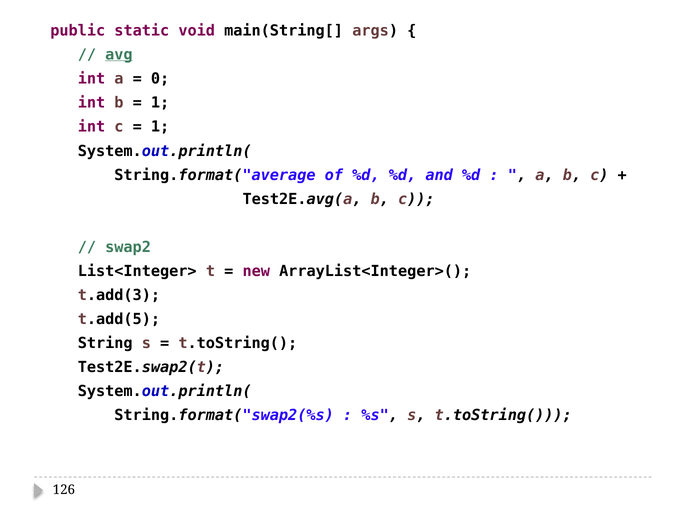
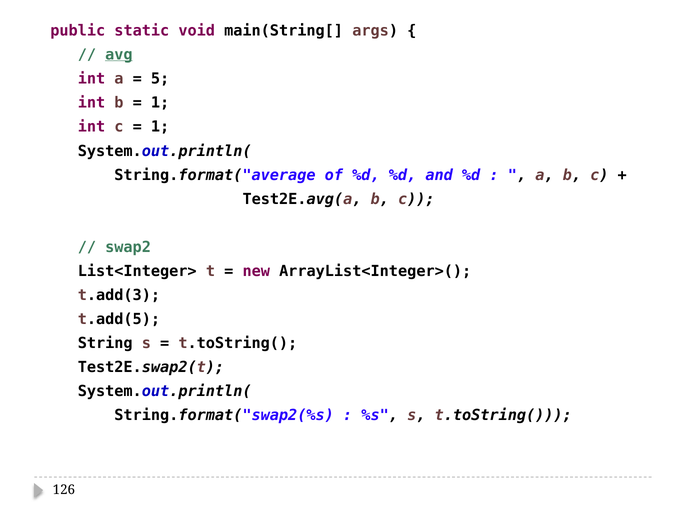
0: 0 -> 5 (160, 79)
